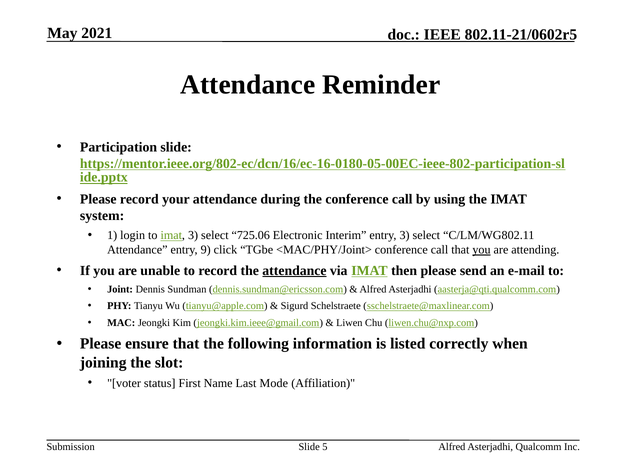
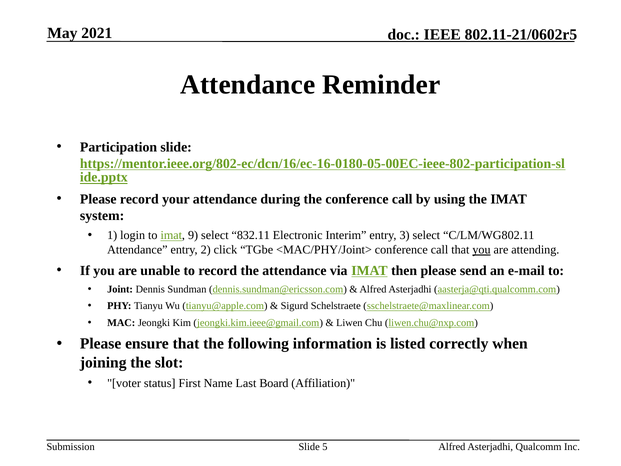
imat 3: 3 -> 9 (193, 235)
725.06: 725.06 -> 832.11 (251, 235)
9: 9 -> 2 (206, 250)
attendance underline: present -> none (294, 271)
Mode: Mode -> Board (274, 383)
